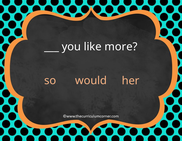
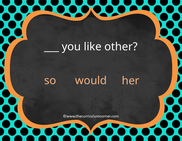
more: more -> other (121, 47)
